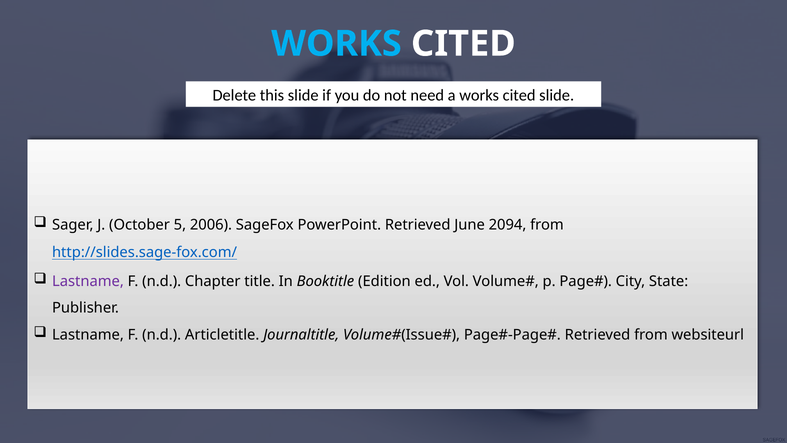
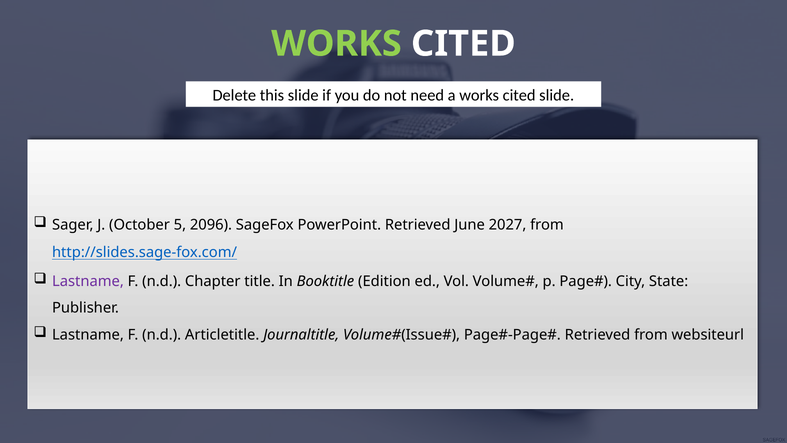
WORKS colour: light blue -> light green (336, 44)
2006: 2006 -> 2096 (211, 225)
2094: 2094 -> 2027 (508, 225)
